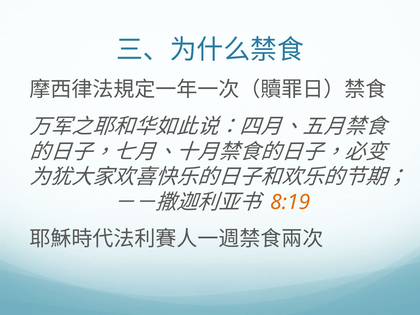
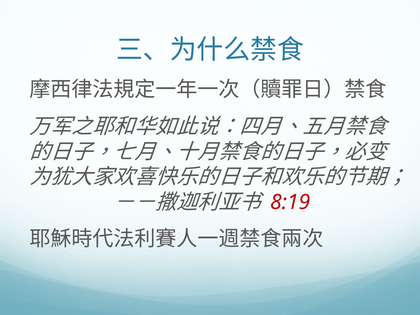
8:19 colour: orange -> red (290, 202)
